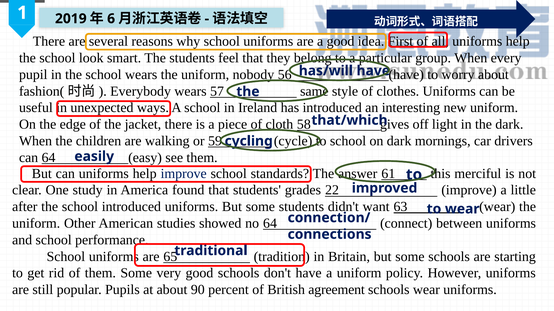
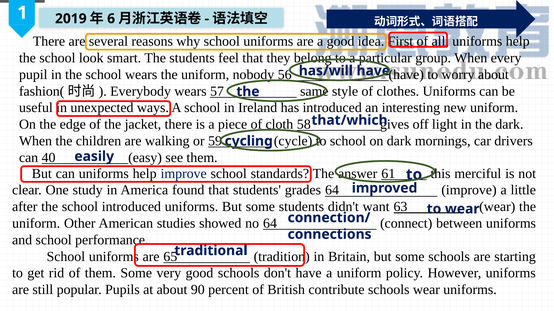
can 64: 64 -> 40 (49, 158)
grades 22: 22 -> 64 (332, 190)
agreement: agreement -> contribute (336, 290)
